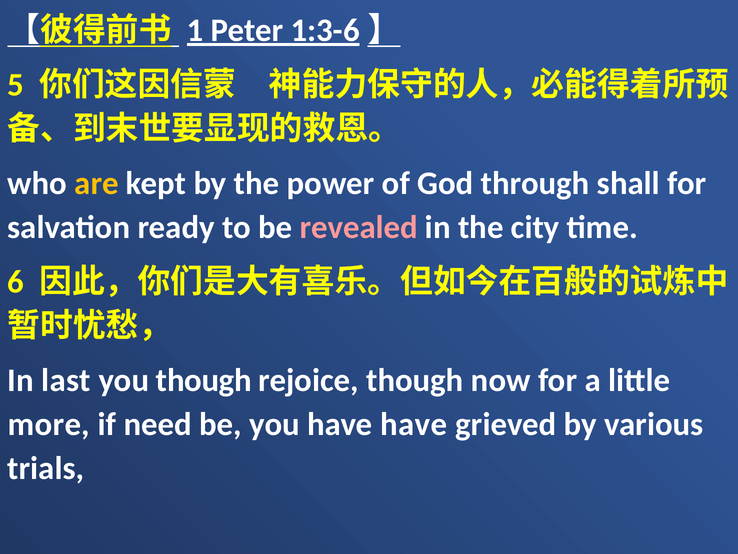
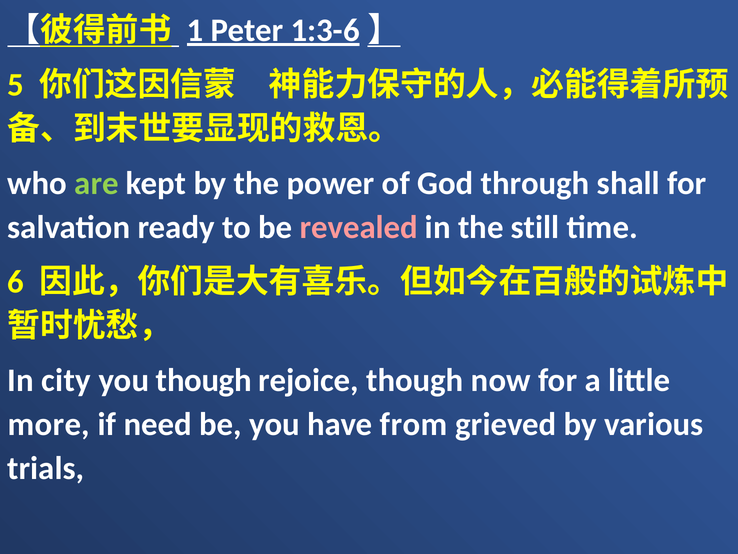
are colour: yellow -> light green (97, 183)
city: city -> still (535, 227)
last: last -> city (66, 380)
have have: have -> from (414, 424)
